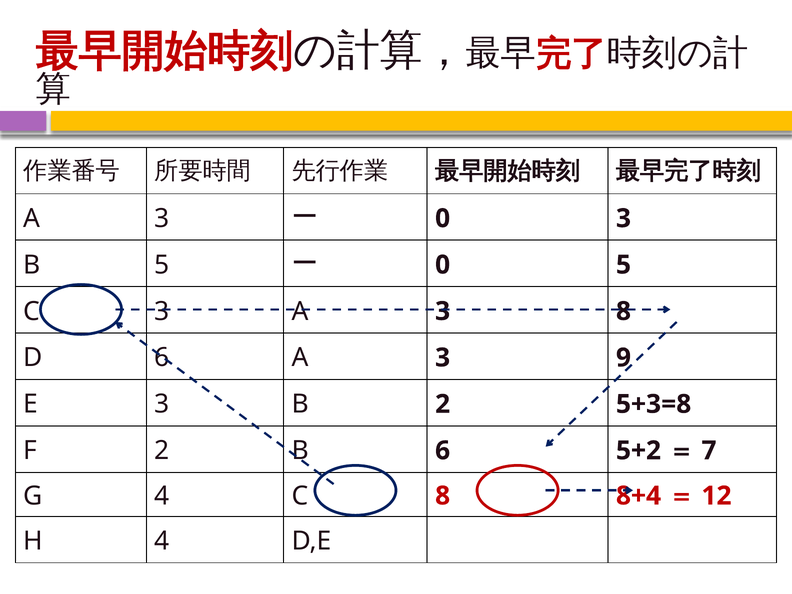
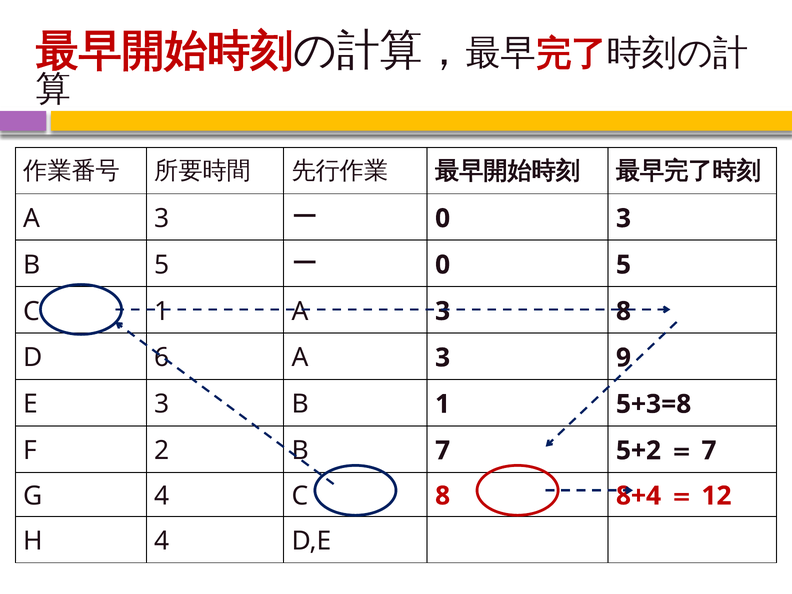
C 3: 3 -> 1 (162, 311)
B 2: 2 -> 1 (443, 404)
B 6: 6 -> 7 (443, 451)
